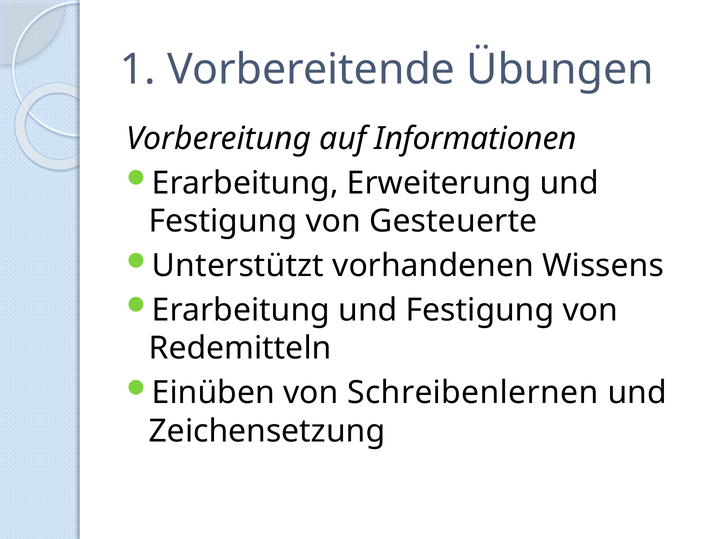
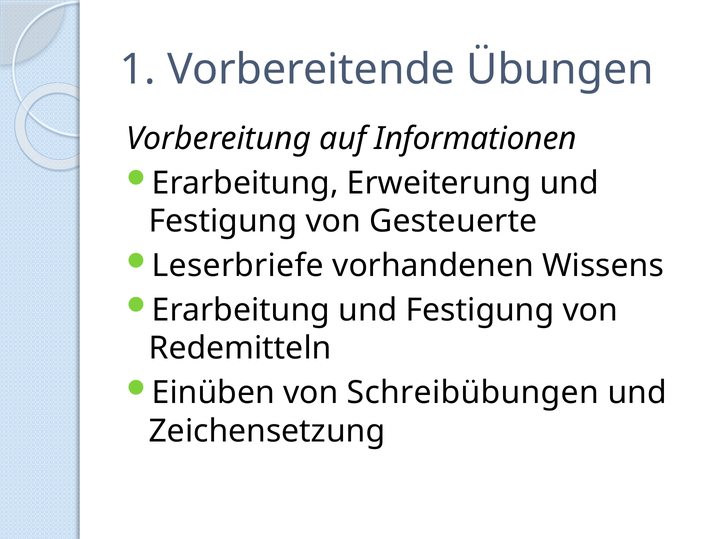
Unterstützt: Unterstützt -> Leserbriefe (238, 266)
Schreibenlernen: Schreibenlernen -> Schreibübungen (473, 393)
